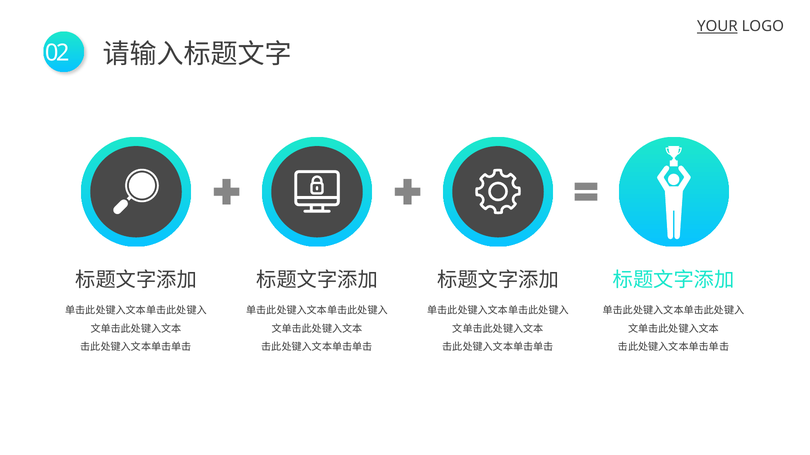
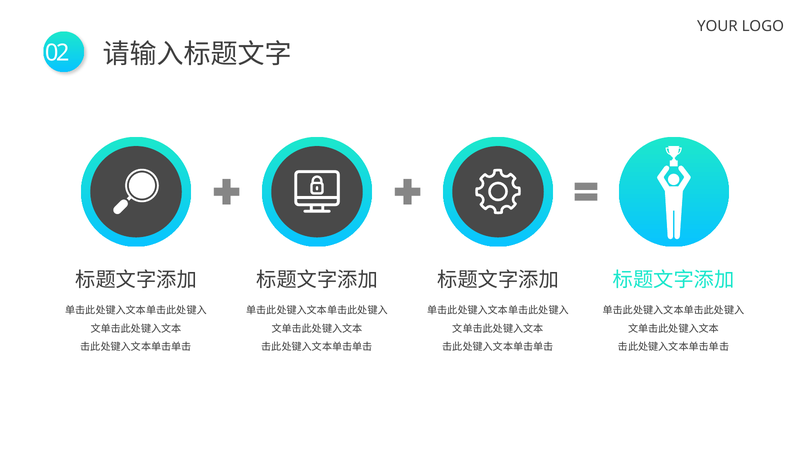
YOUR underline: present -> none (717, 26)
